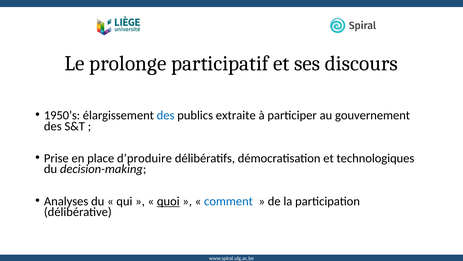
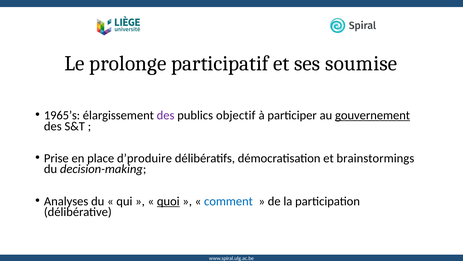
discours: discours -> soumise (361, 63)
1950’s: 1950’s -> 1965’s (62, 115)
des colour: blue -> purple (166, 115)
extraite: extraite -> objectif (236, 115)
gouvernement underline: none -> present (373, 115)
technologiques: technologiques -> brainstormings (375, 158)
